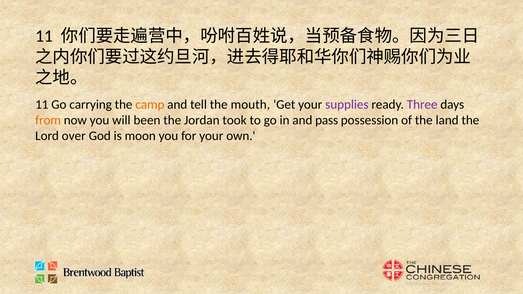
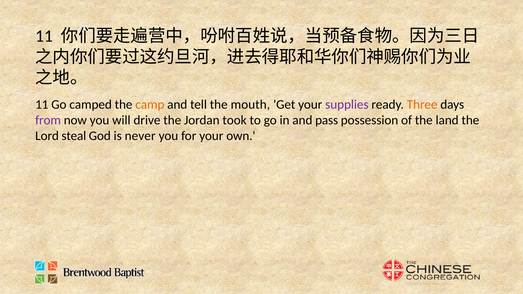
carrying: carrying -> camped (91, 105)
Three colour: purple -> orange (422, 105)
from colour: orange -> purple (48, 120)
been: been -> drive (147, 120)
over: over -> steal (74, 136)
moon: moon -> never (140, 136)
